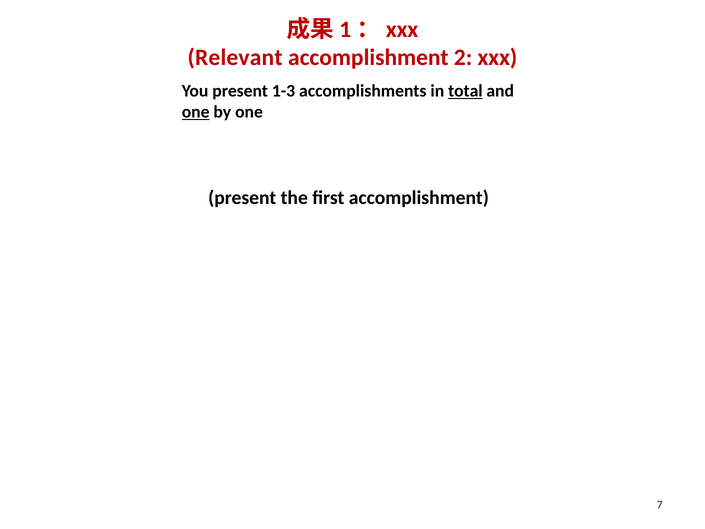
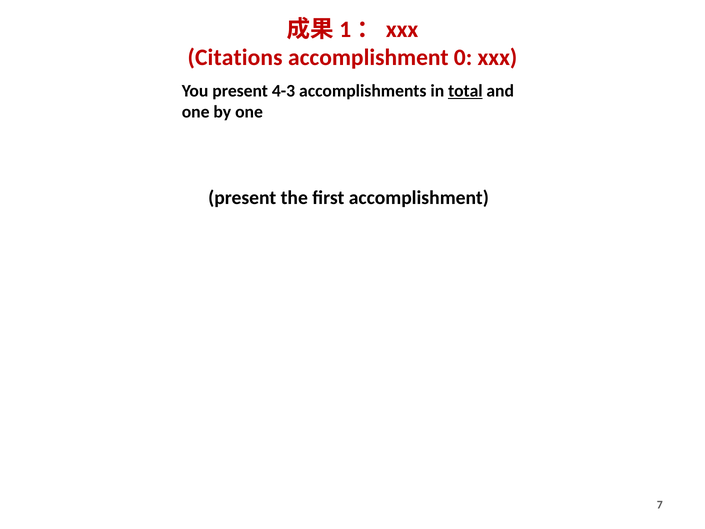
Relevant: Relevant -> Citations (235, 57)
2: 2 -> 0 (463, 57)
1-3: 1-3 -> 4-3 (284, 91)
one underline: present -> none (196, 112)
